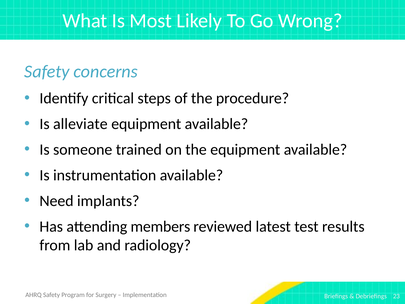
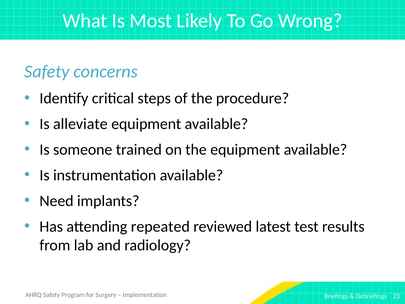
members: members -> repeated (160, 226)
